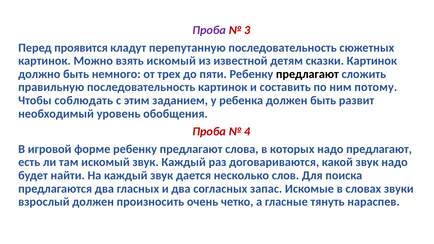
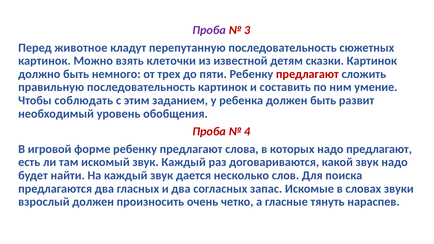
проявится: проявится -> животное (81, 48)
взять искомый: искомый -> клеточки (171, 61)
предлагают colour: black -> red (307, 74)
потому: потому -> умение (376, 87)
